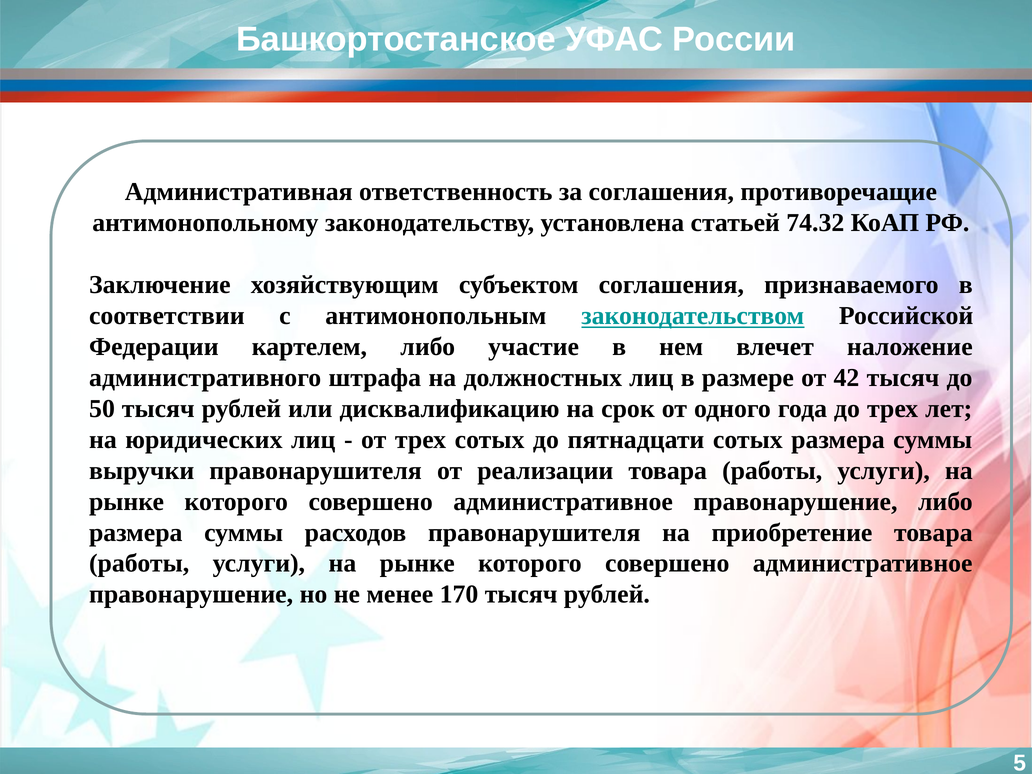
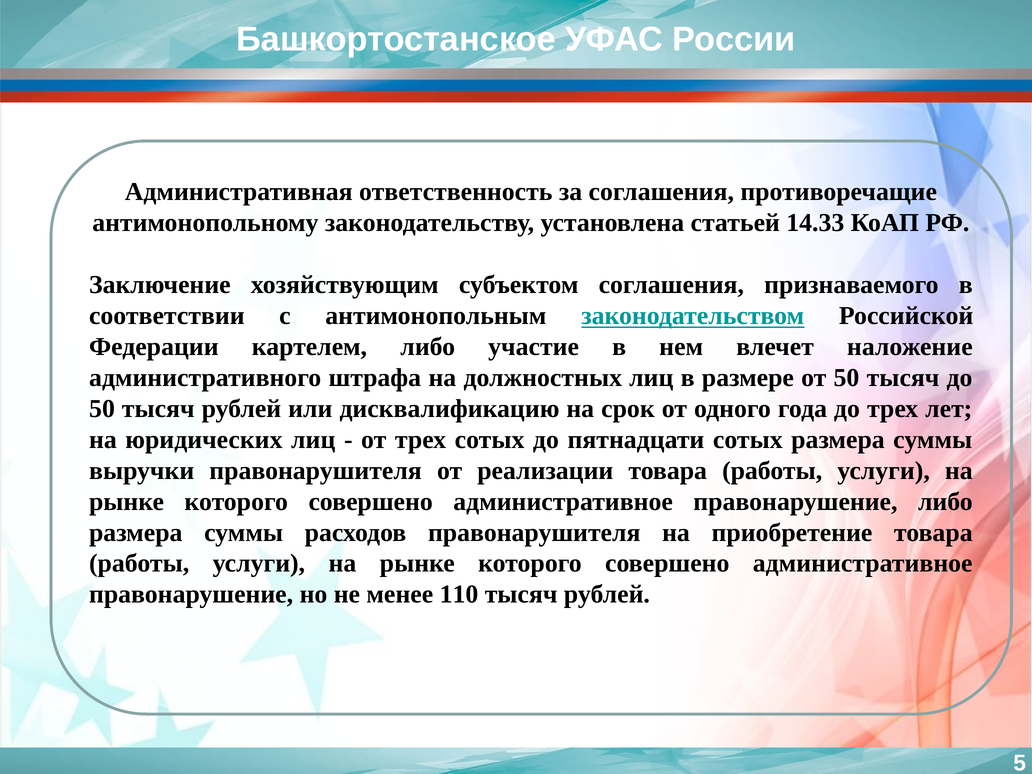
74.32: 74.32 -> 14.33 (815, 223)
от 42: 42 -> 50 (846, 378)
170: 170 -> 110 (459, 594)
